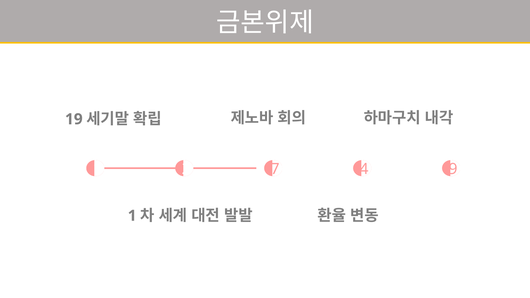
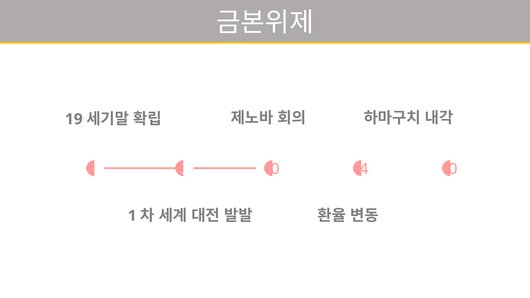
2 7: 7 -> 0 (275, 169)
4 9: 9 -> 0 (453, 169)
